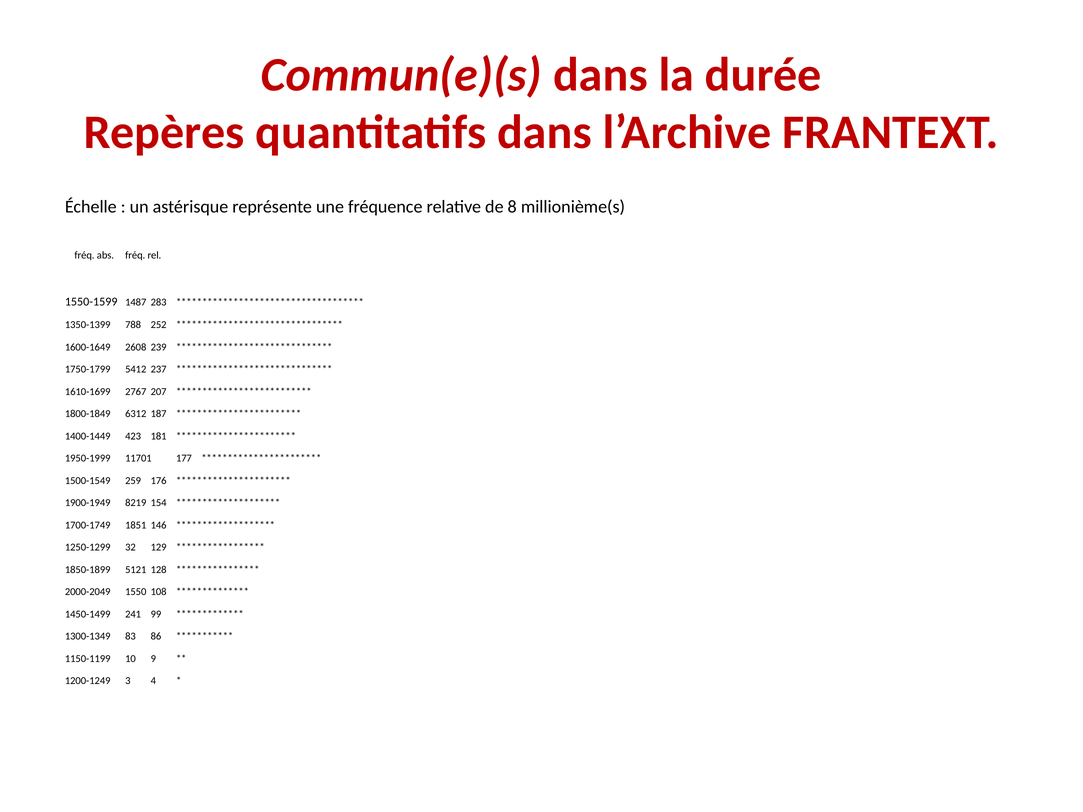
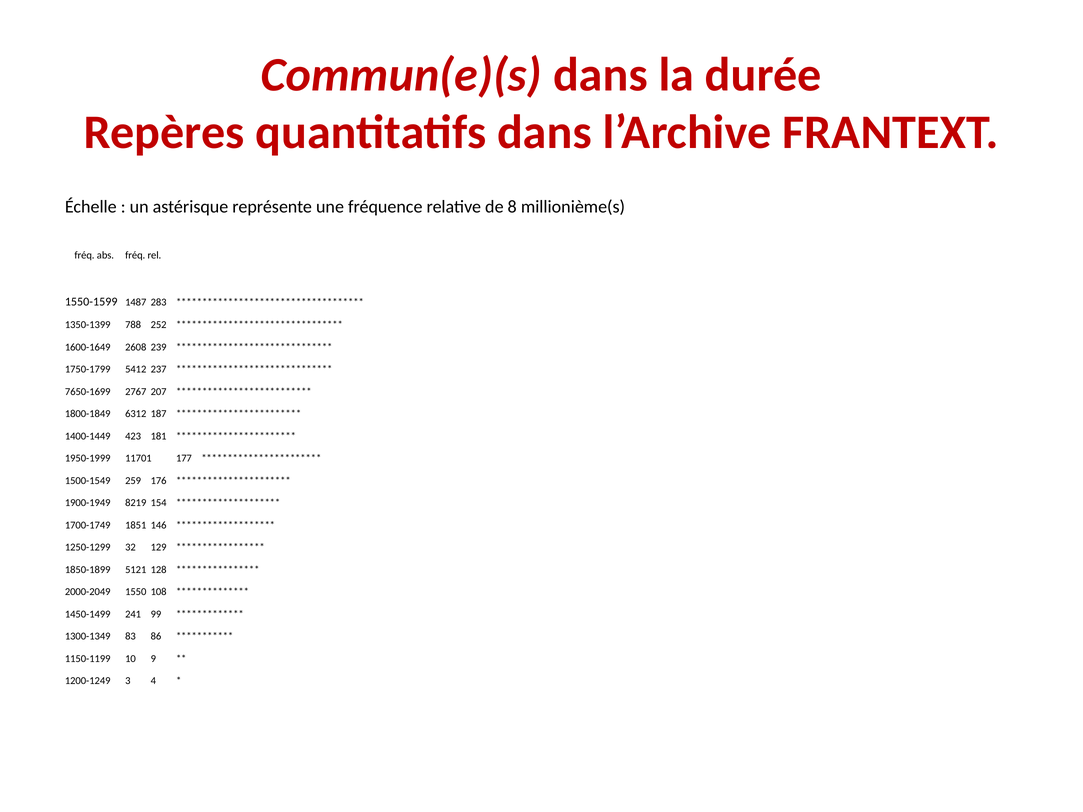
1610-1699: 1610-1699 -> 7650-1699 (88, 392)
